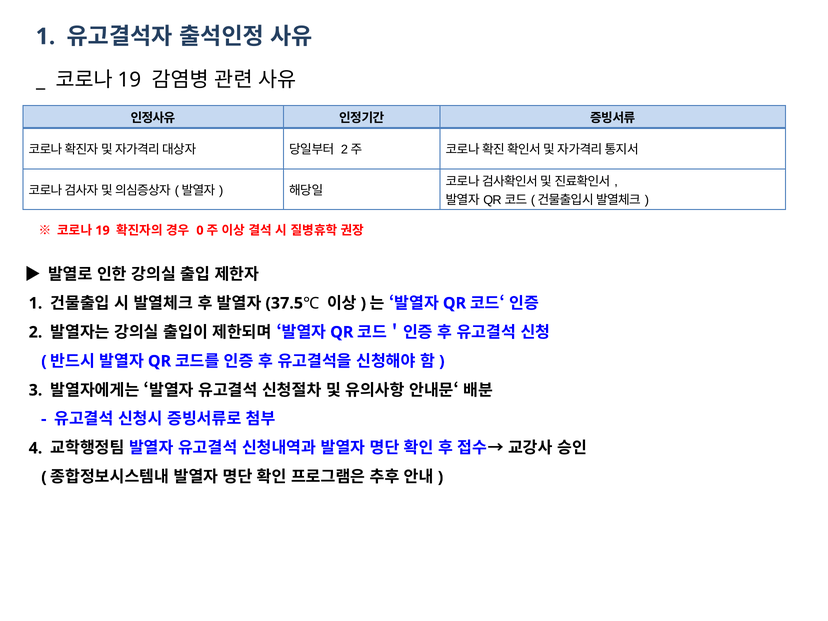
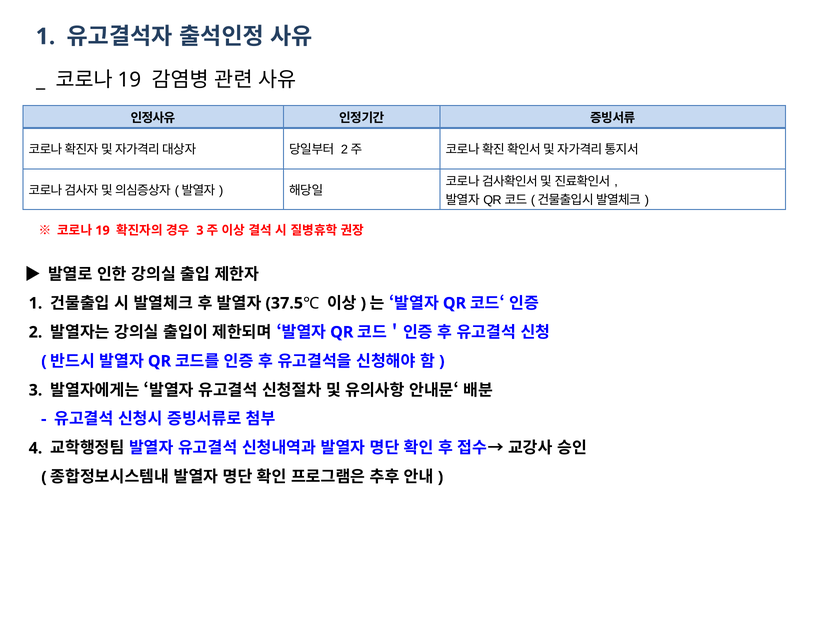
0: 0 -> 3 (200, 230)
